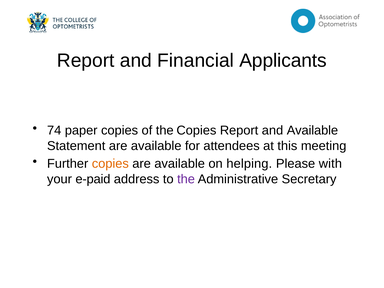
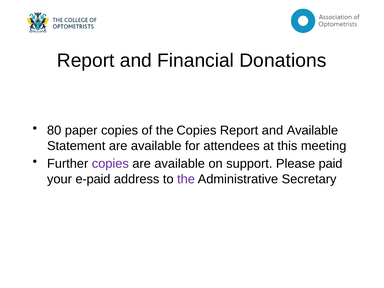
Applicants: Applicants -> Donations (283, 61)
74: 74 -> 80 (54, 130)
copies colour: orange -> purple (110, 164)
helping: helping -> support (249, 164)
with: with -> paid (331, 164)
